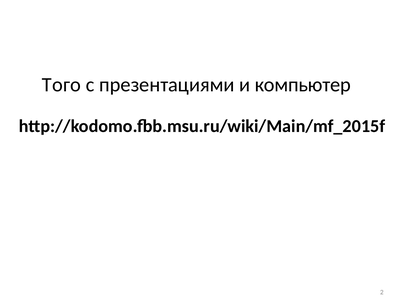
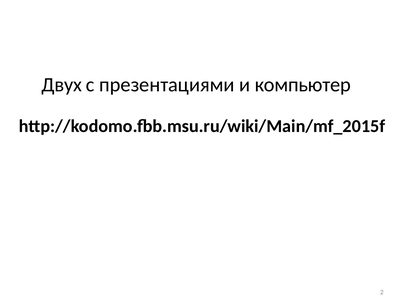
Того: Того -> Двух (62, 85)
